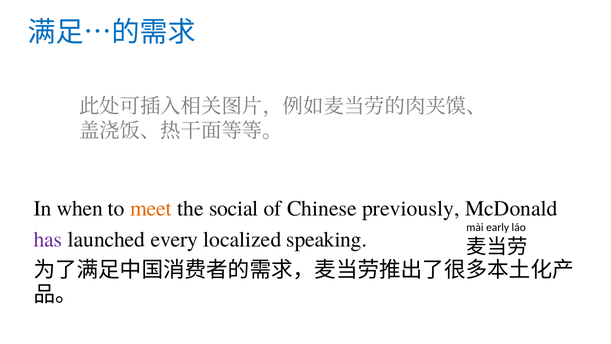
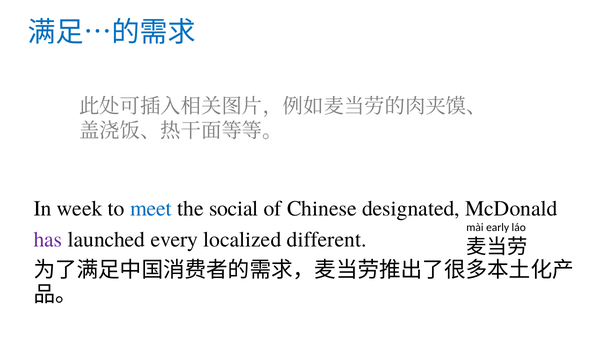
when: when -> week (80, 208)
meet colour: orange -> blue (151, 208)
previously: previously -> designated (411, 208)
speaking: speaking -> different (327, 240)
